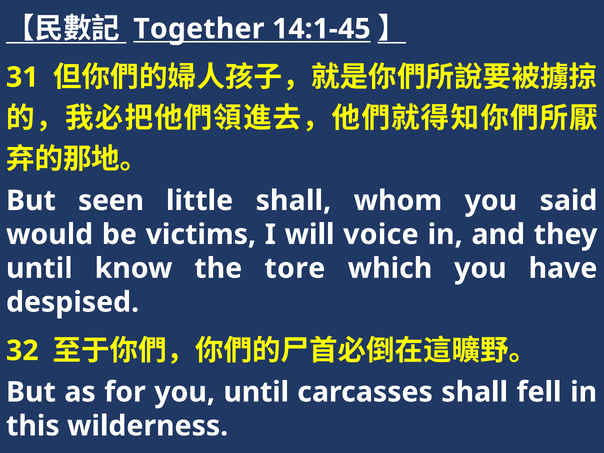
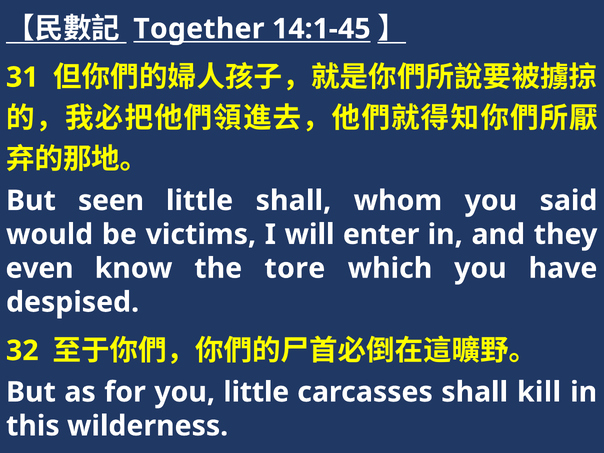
voice: voice -> enter (381, 234)
until: until -> even (40, 268)
you until: until -> little (256, 392)
fell: fell -> kill (539, 392)
